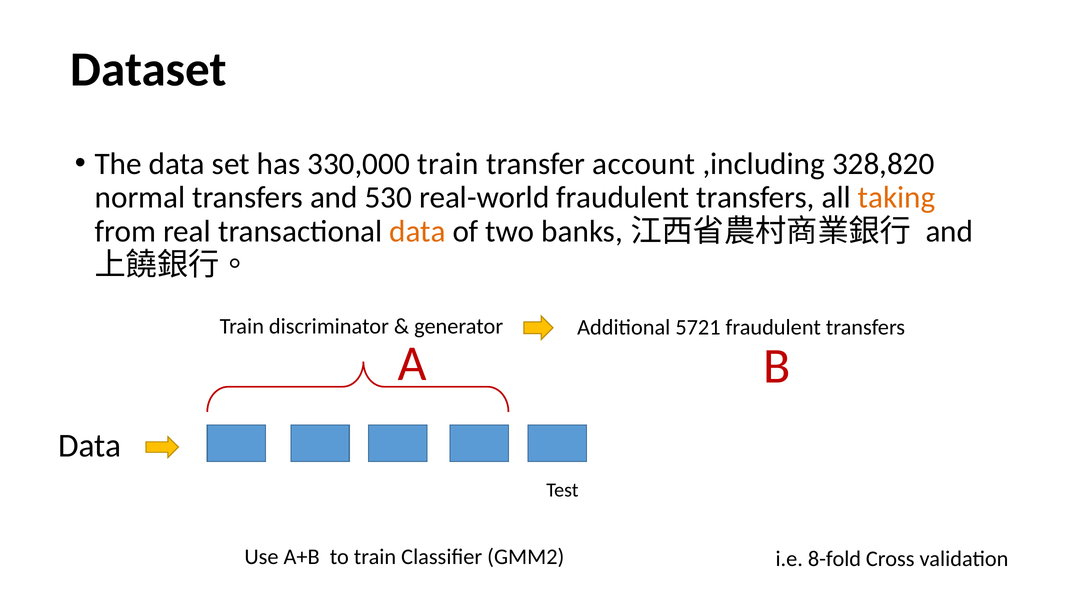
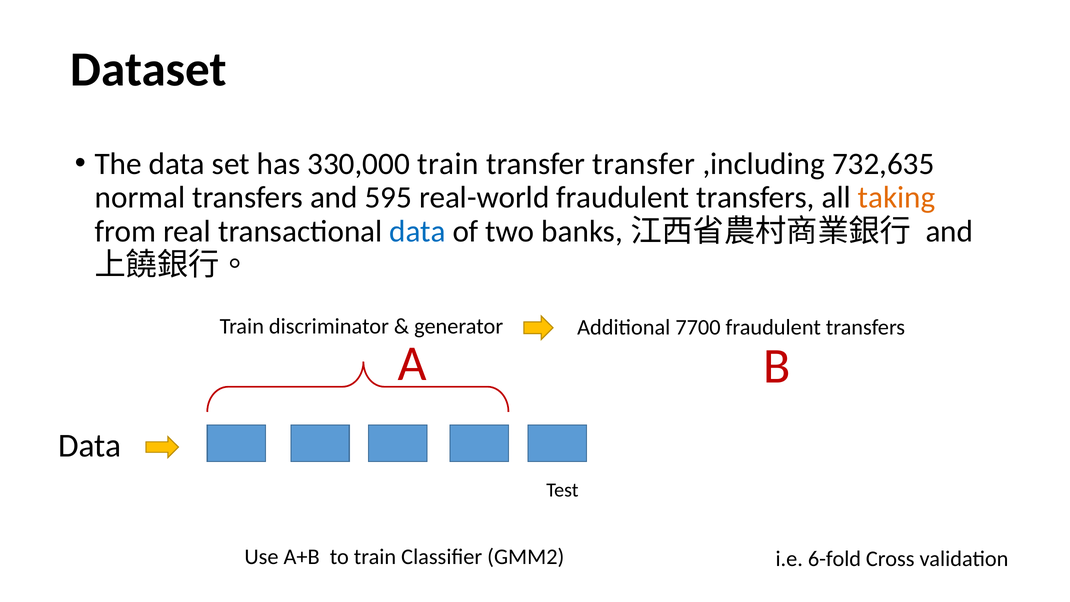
transfer account: account -> transfer (644, 164)
328,820: 328,820 -> 732,635 (883, 164)
530: 530 -> 595 (388, 198)
data colour: orange -> blue (418, 231)
5721: 5721 -> 7700 (698, 327)
8-fold: 8-fold -> 6-fold (834, 559)
